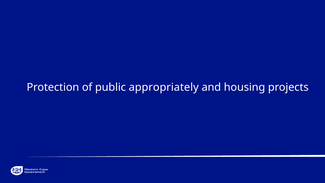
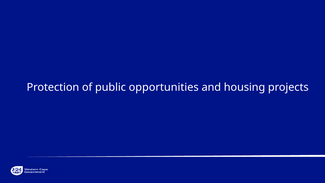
appropriately: appropriately -> opportunities (164, 87)
